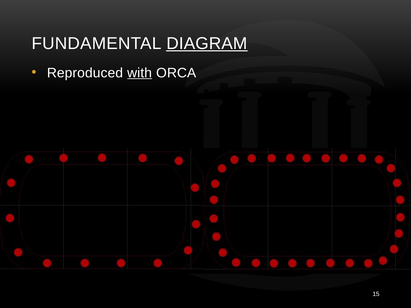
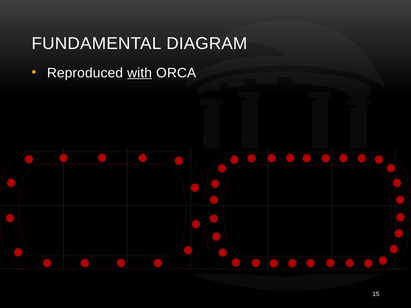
DIAGRAM underline: present -> none (207, 44)
